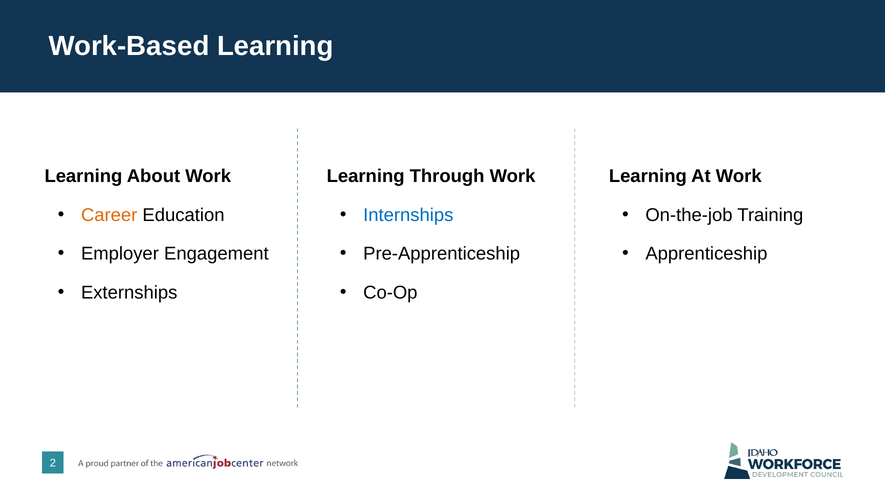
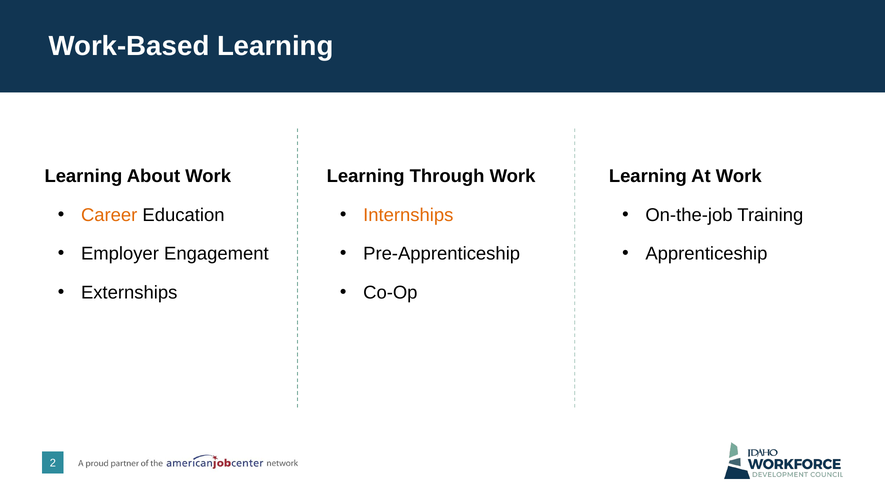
Internships colour: blue -> orange (408, 215)
